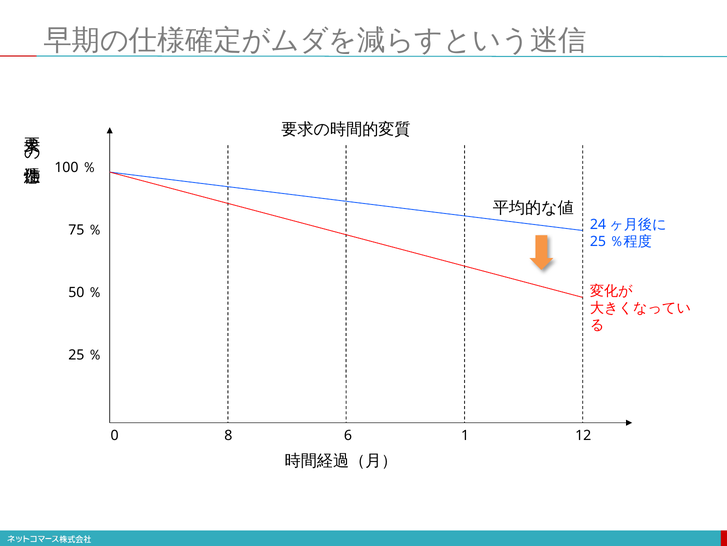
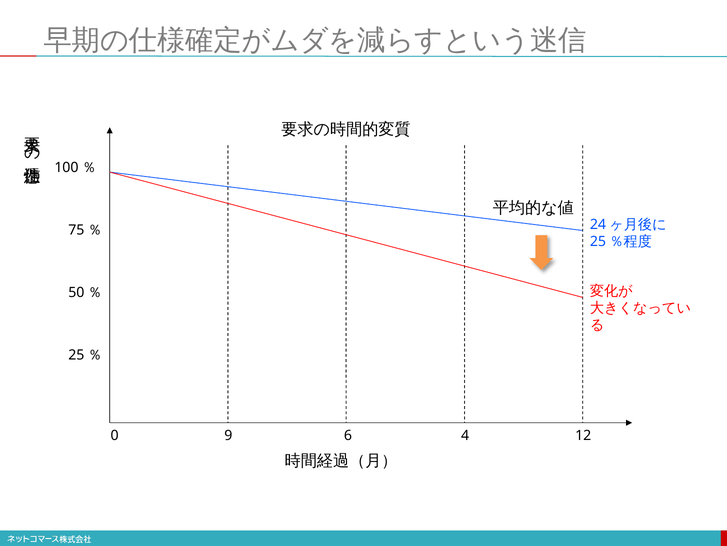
8: 8 -> 9 (228, 435)
1: 1 -> 4 (465, 435)
